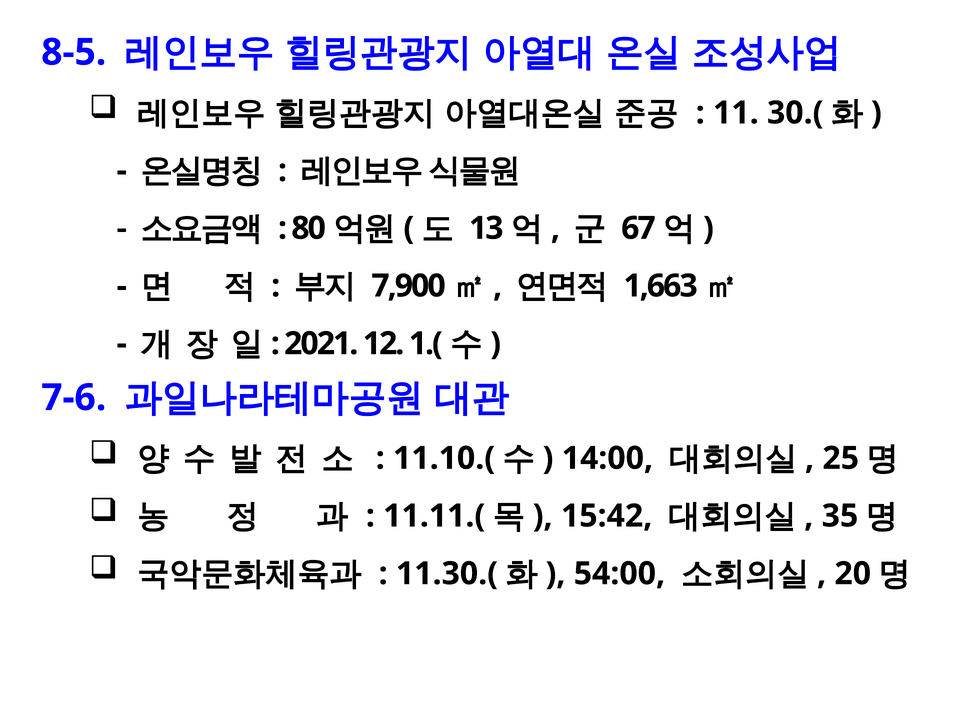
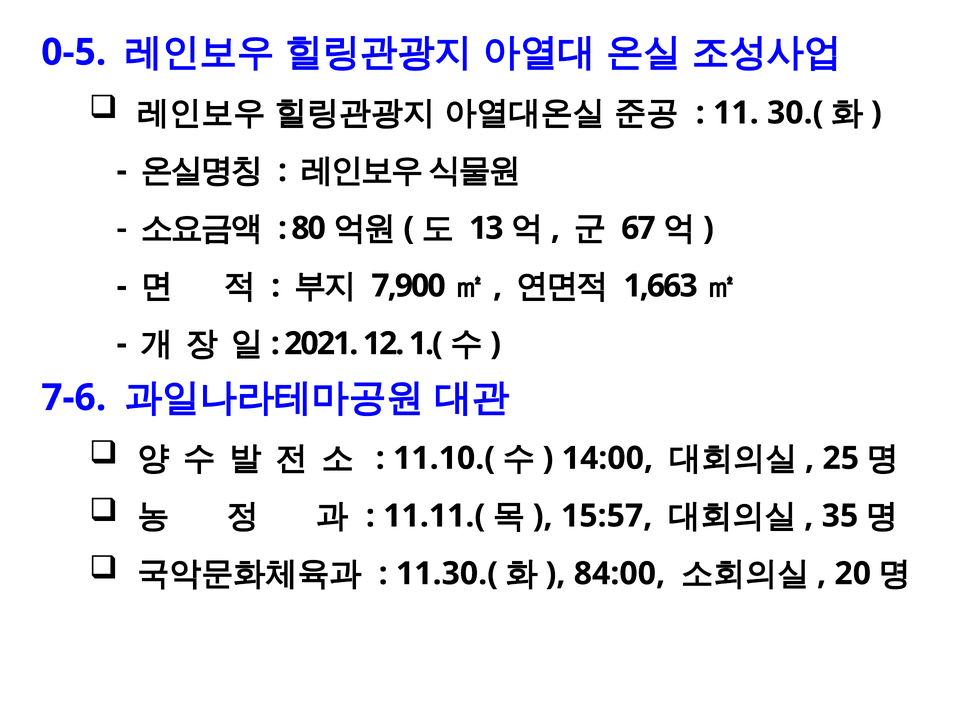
8-5: 8-5 -> 0-5 (74, 52)
15:42: 15:42 -> 15:57 (607, 516)
54:00: 54:00 -> 84:00 (619, 573)
